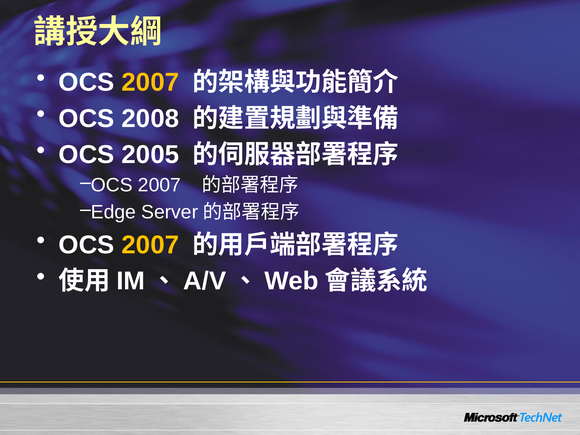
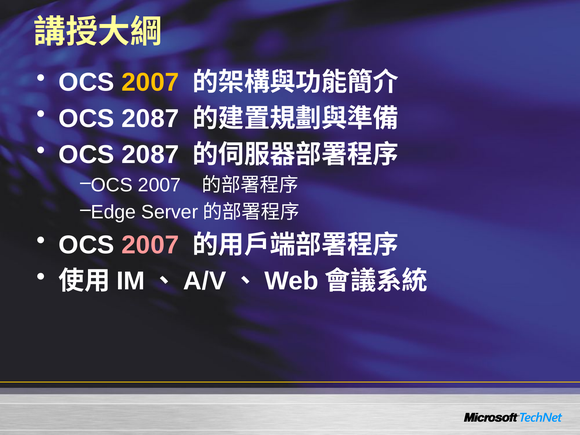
2008: 2008 -> 2087 (150, 119)
2005: 2005 -> 2087 (150, 155)
2007 colour: yellow -> pink (150, 245)
